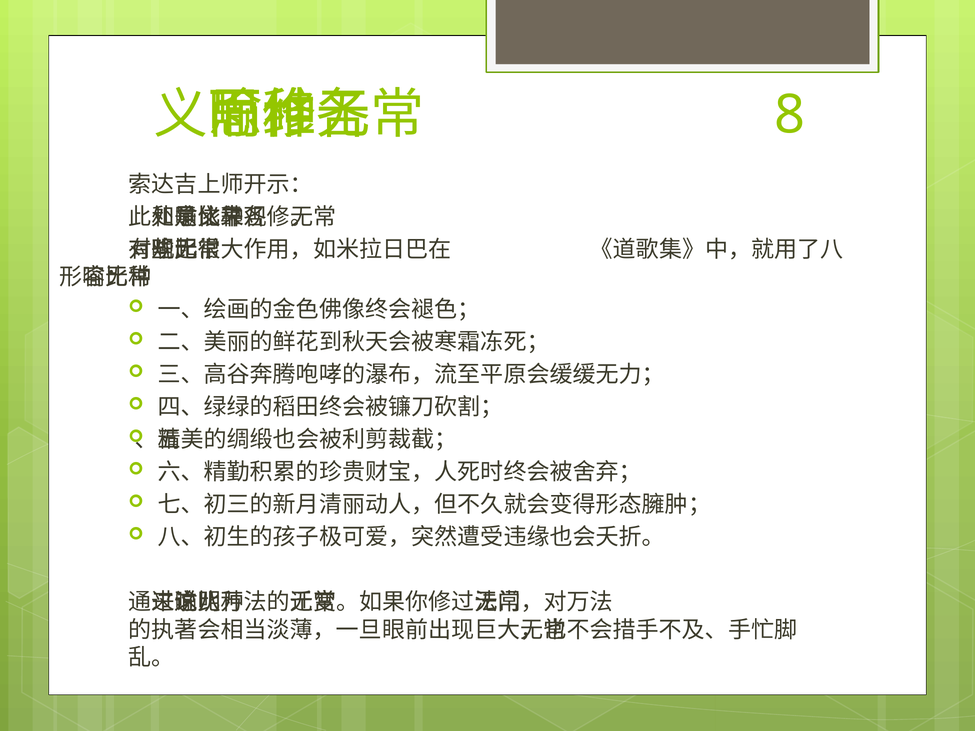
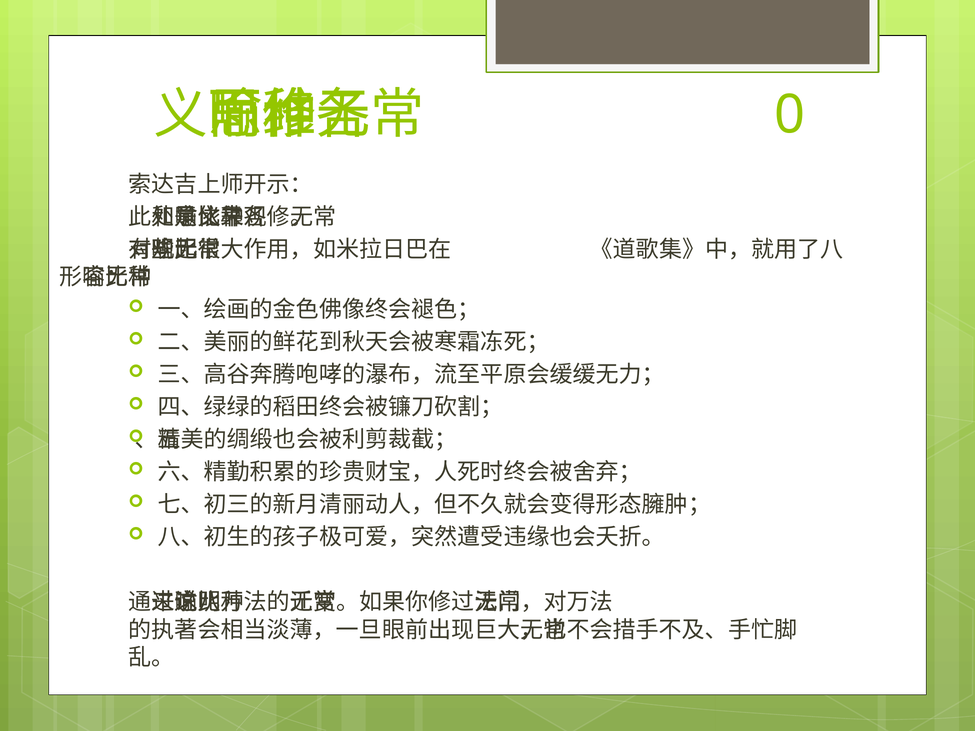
8: 8 -> 0 (790, 115)
